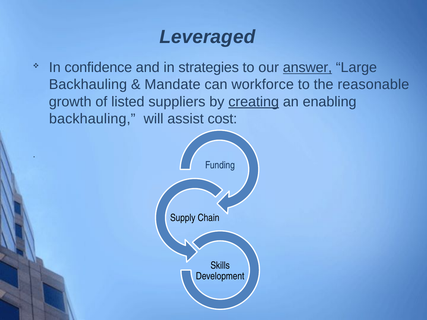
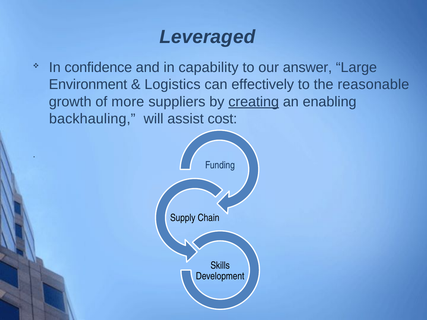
strategies: strategies -> capability (209, 68)
answer underline: present -> none (307, 68)
Backhauling: Backhauling -> Environment (88, 85)
Mandate: Mandate -> Logistics (173, 85)
workforce: workforce -> effectively (263, 85)
listed: listed -> more (128, 102)
